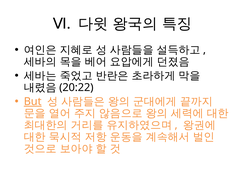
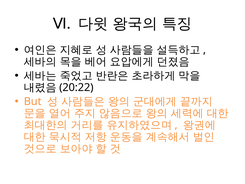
But underline: present -> none (33, 101)
